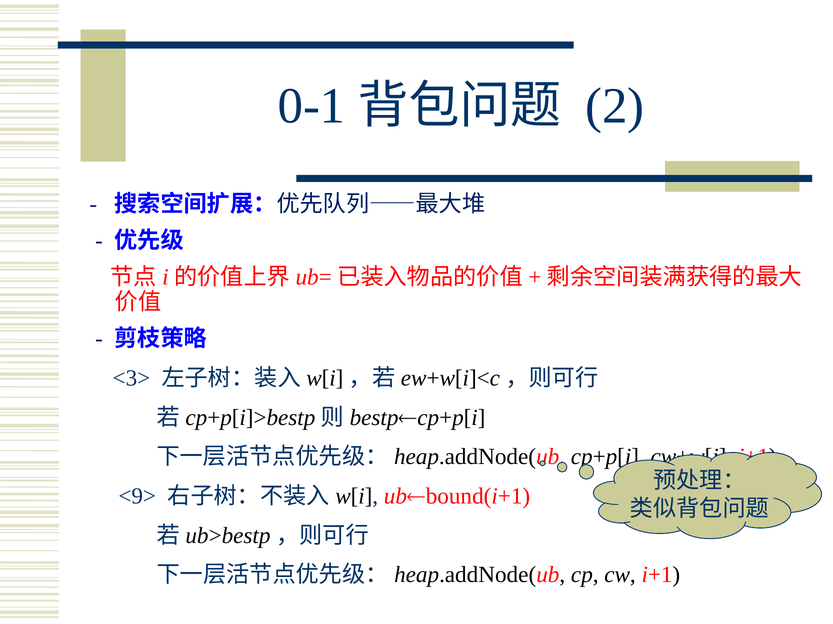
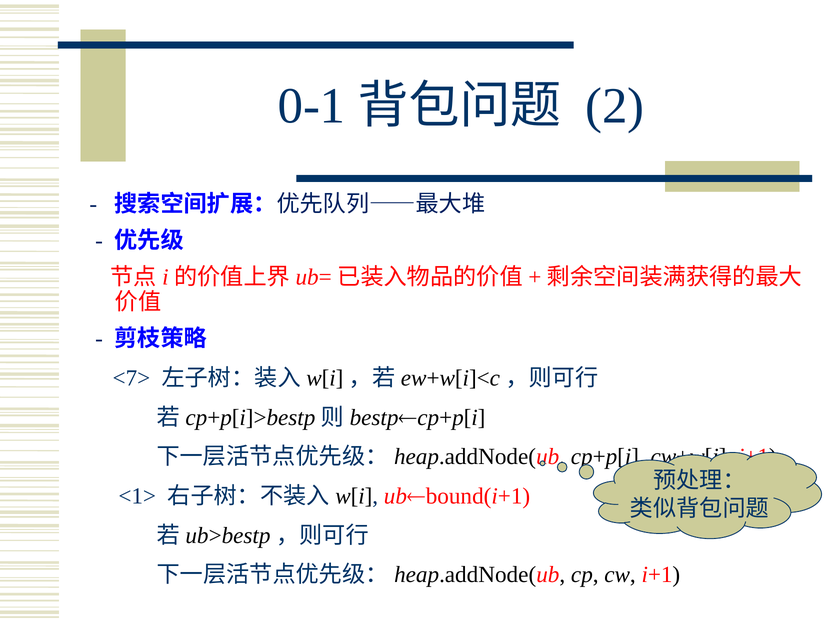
<3>: <3> -> <7> (131, 379)
<9>: <9> -> <1> (137, 497)
